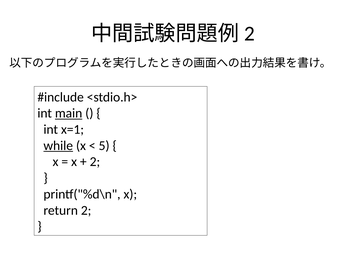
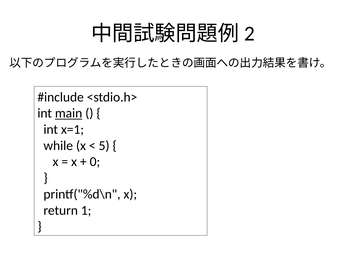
while underline: present -> none (58, 145)
2: 2 -> 0 (95, 161)
return 2: 2 -> 1 (86, 210)
